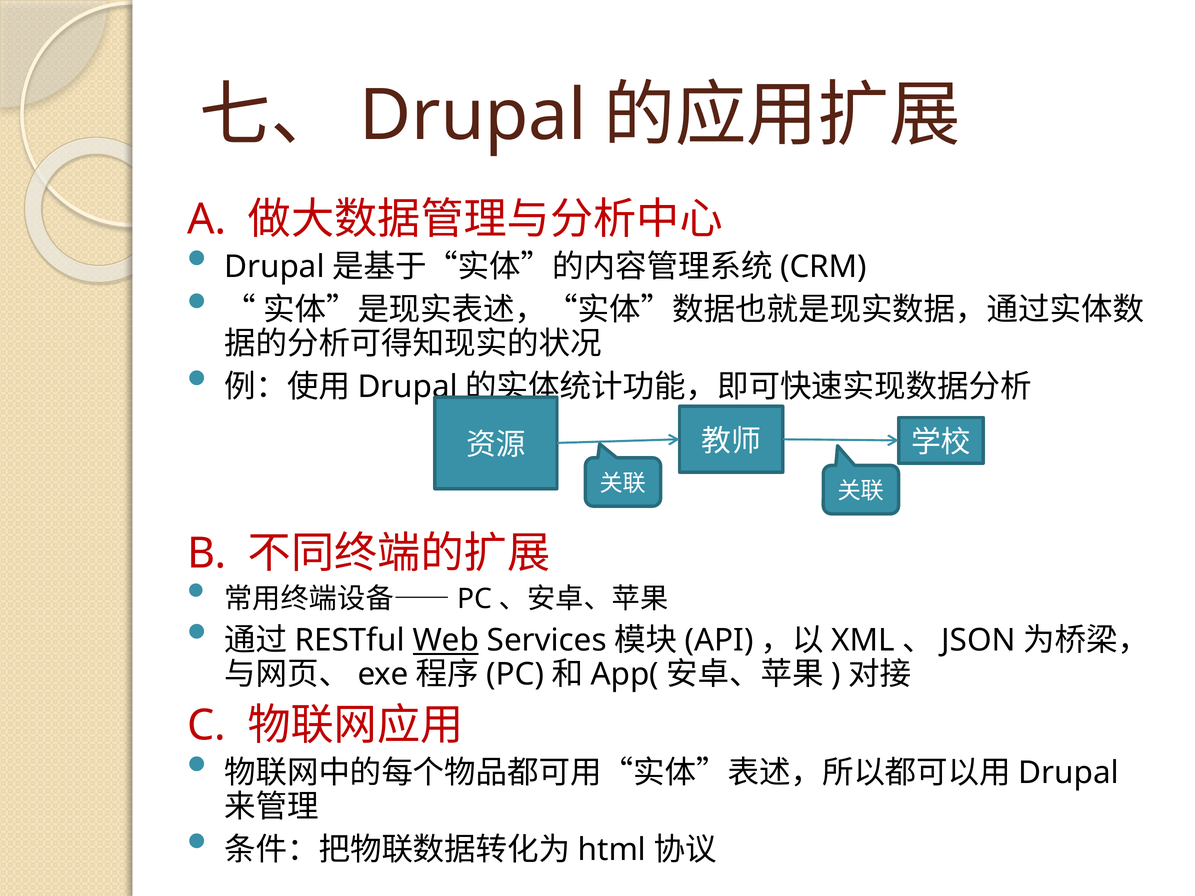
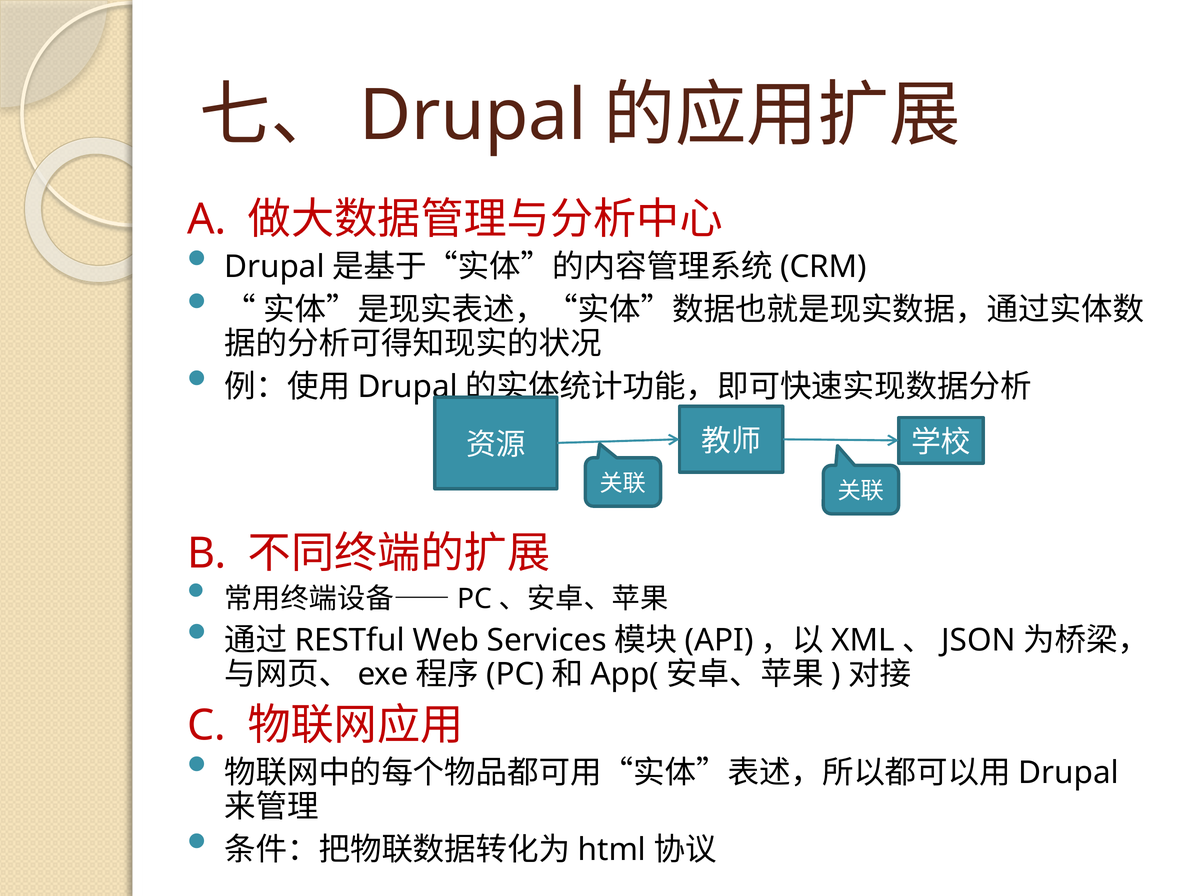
Web underline: present -> none (446, 641)
